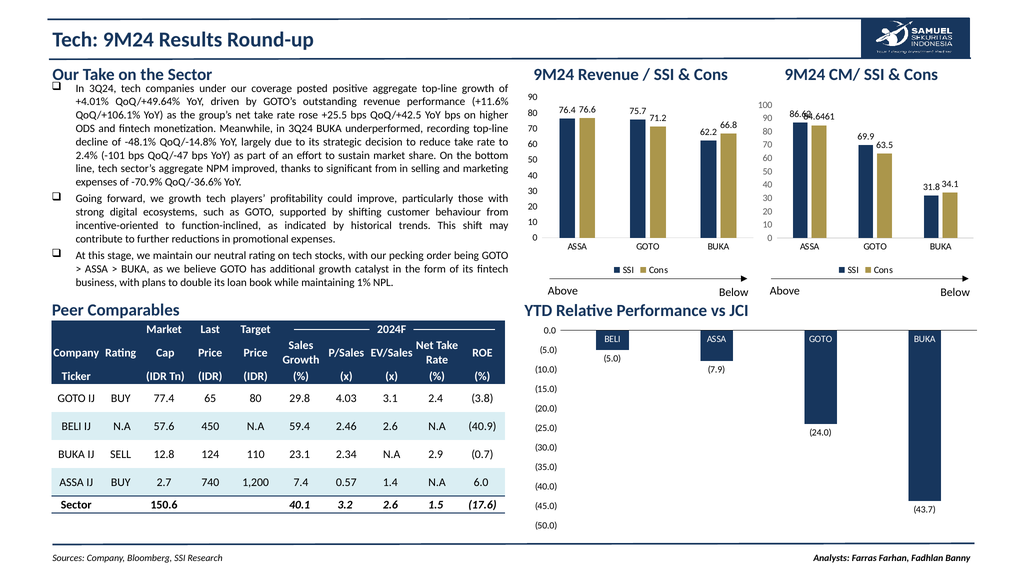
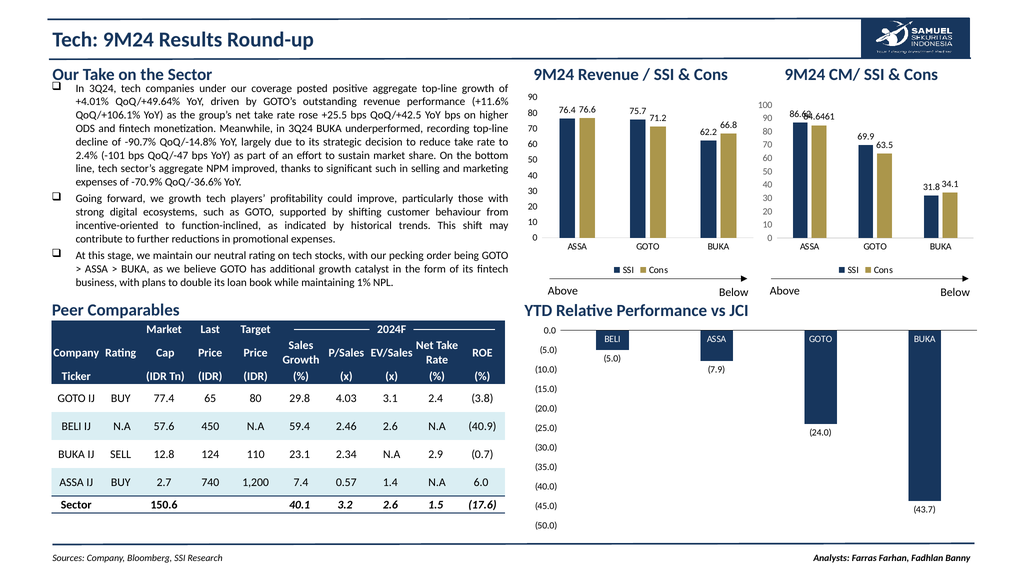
-48.1%: -48.1% -> -90.7% (140, 142)
significant from: from -> such (386, 169)
